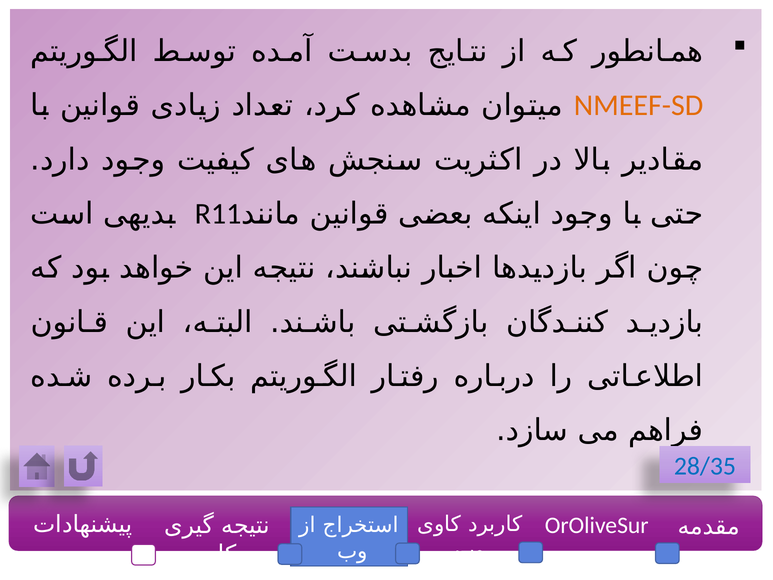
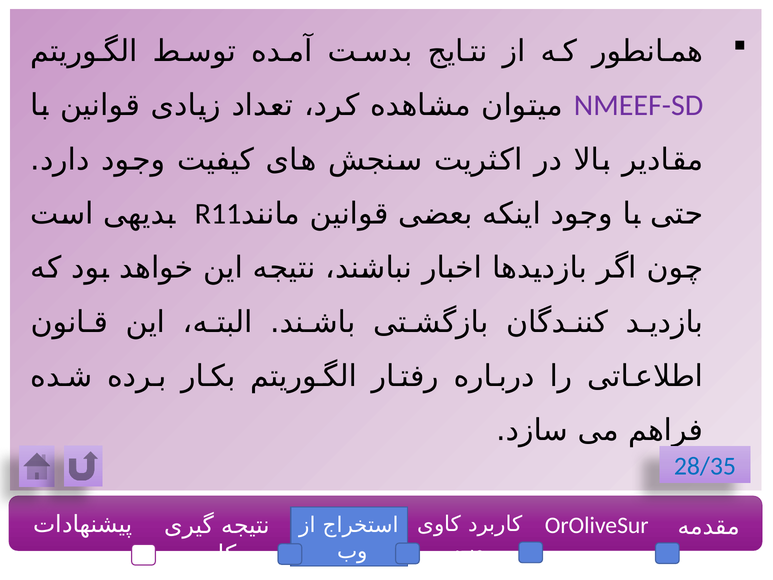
NMEEF-SD colour: orange -> purple (639, 105)
